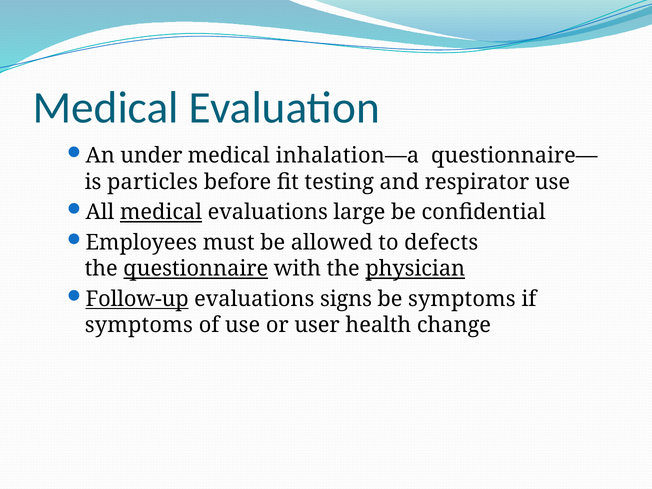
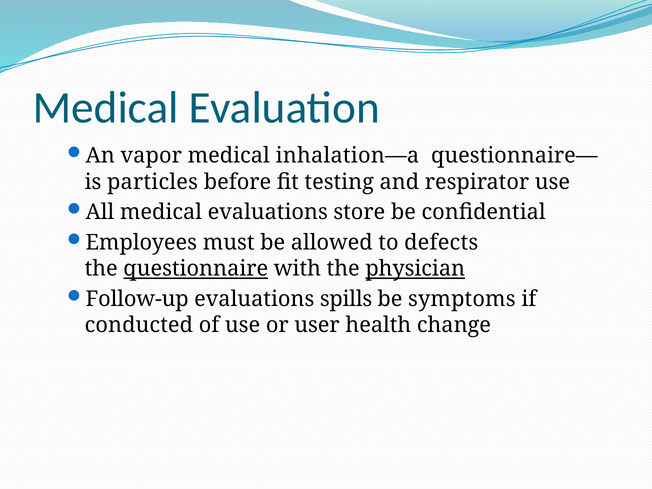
under: under -> vapor (151, 156)
medical underline: present -> none (161, 212)
large: large -> store (359, 212)
Follow-up underline: present -> none (137, 299)
signs: signs -> spills (346, 299)
symptoms: symptoms -> conducted (139, 325)
